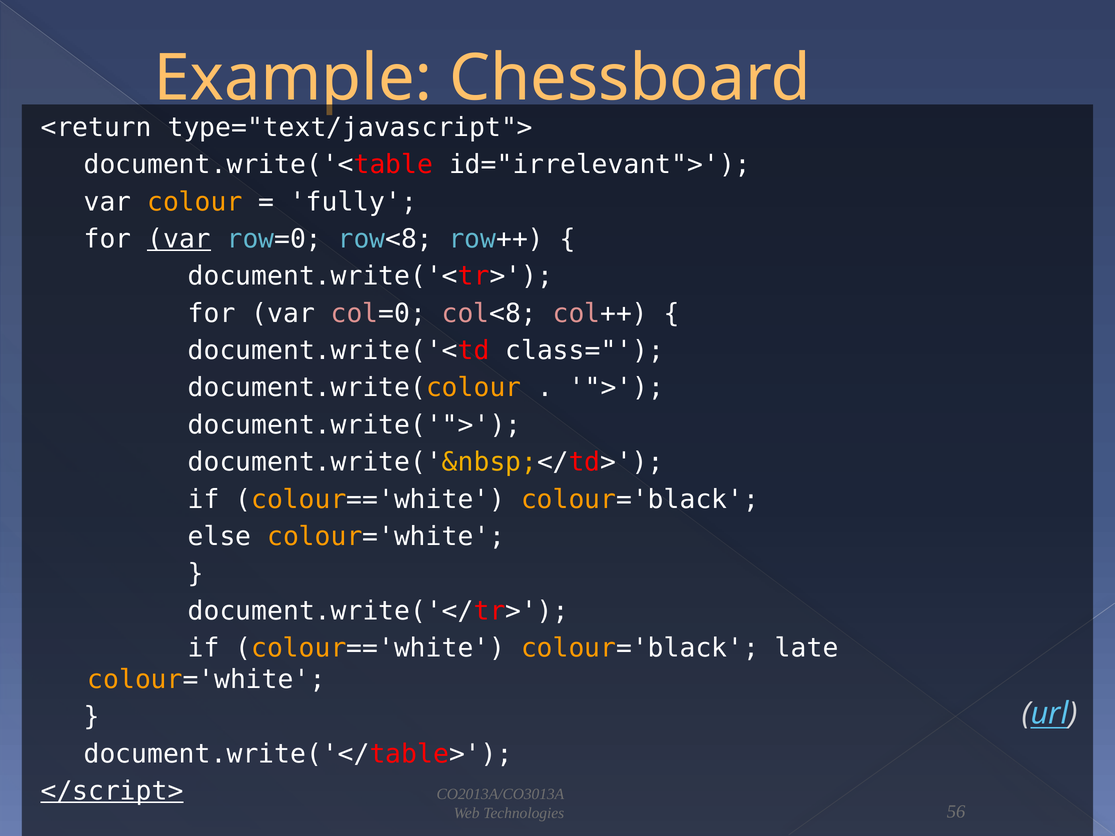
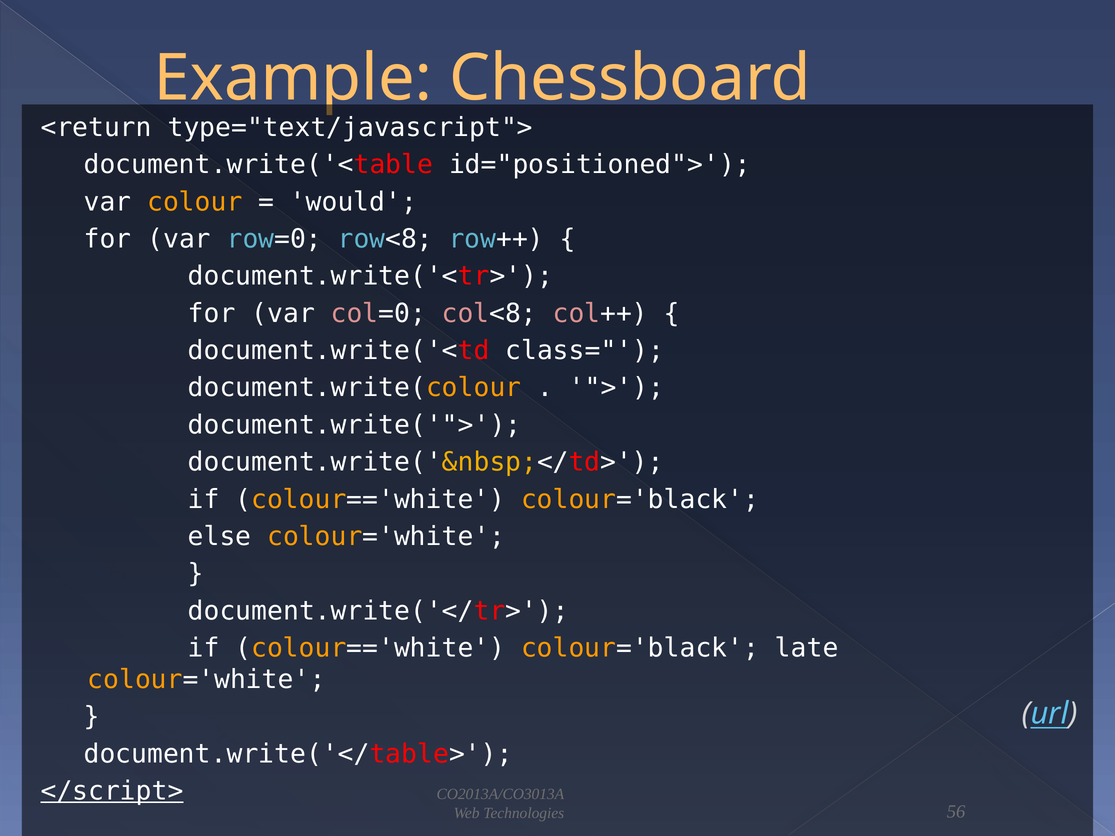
id="irrelevant">: id="irrelevant"> -> id="positioned"> (600, 165)
fully: fully -> would (353, 202)
var underline: present -> none (179, 239)
